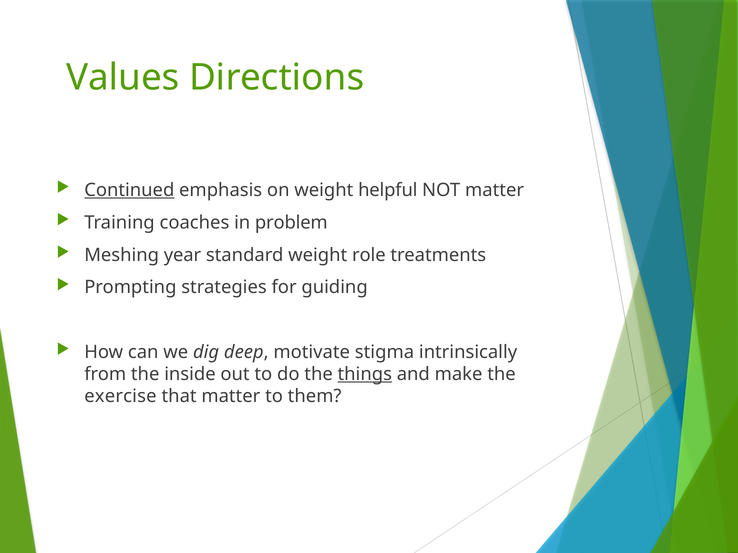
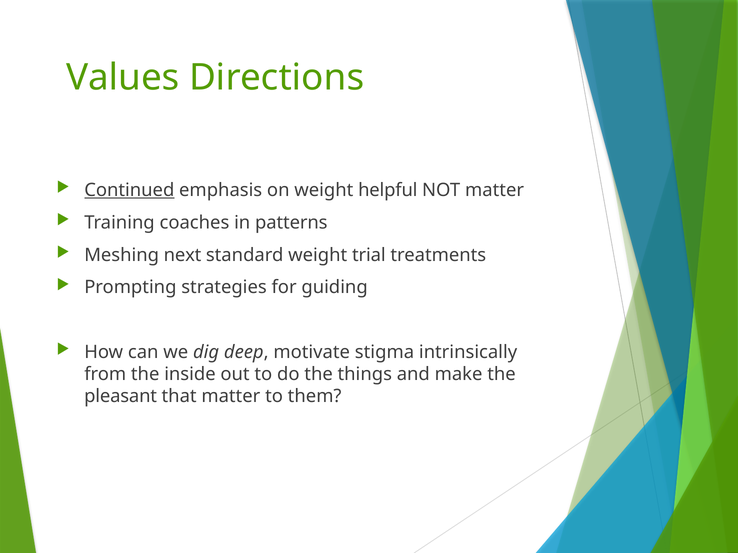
problem: problem -> patterns (291, 223)
year: year -> next (183, 255)
role: role -> trial (369, 255)
things underline: present -> none (365, 375)
exercise: exercise -> pleasant (121, 397)
